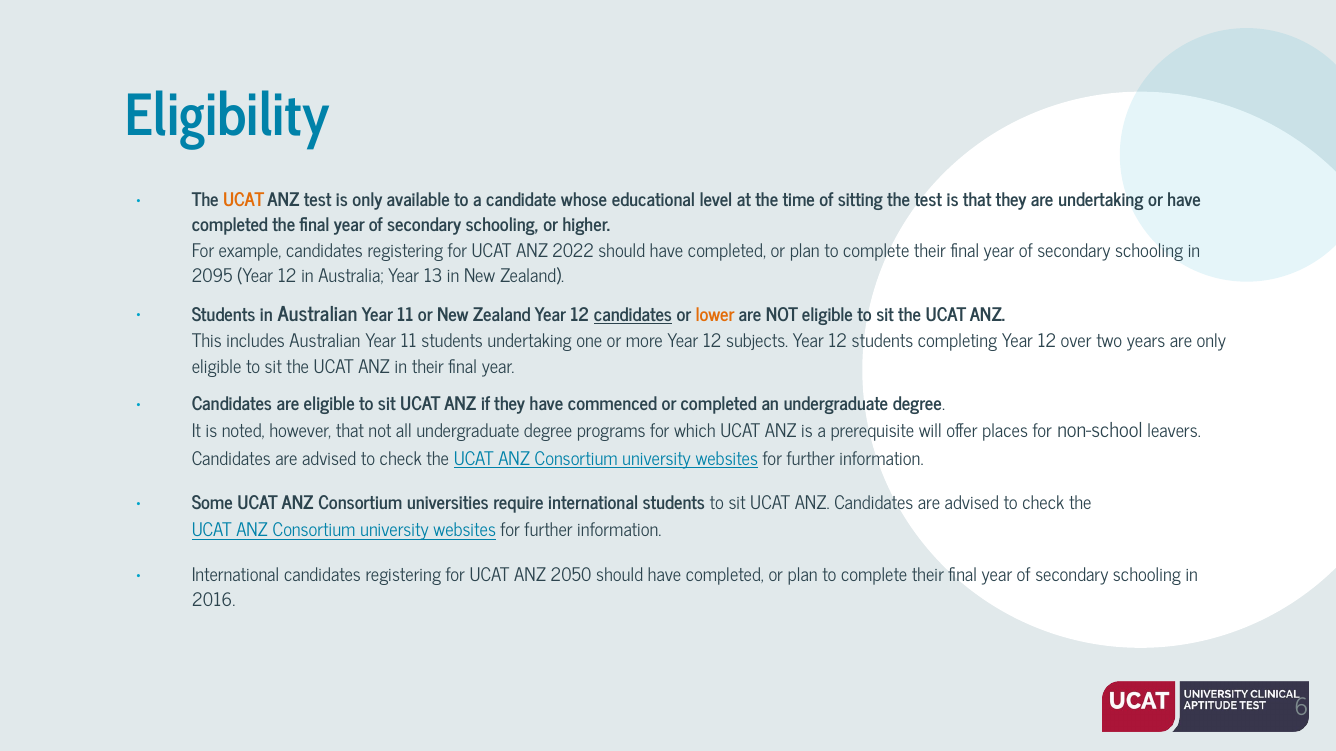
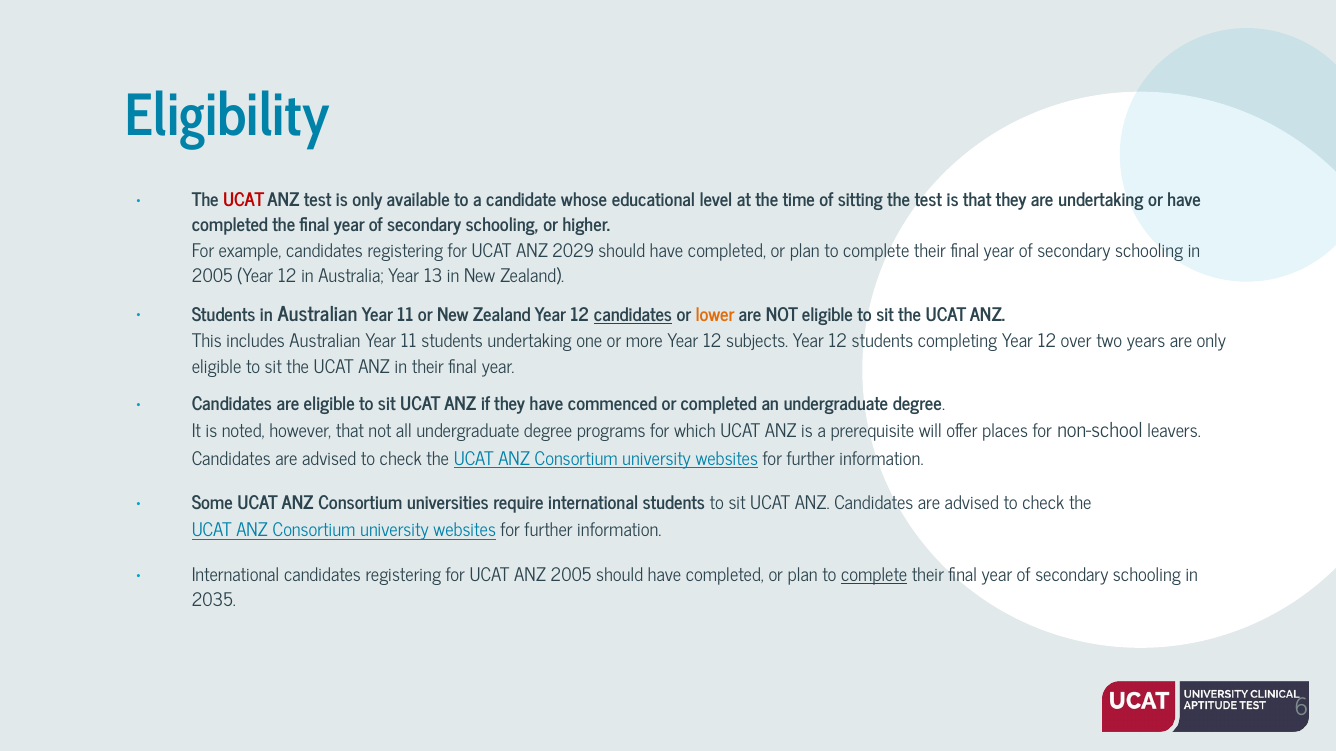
UCAT colour: orange -> red (244, 200)
2022: 2022 -> 2029 (573, 251)
2095: 2095 -> 2005 (212, 277)
ANZ 2050: 2050 -> 2005 (571, 576)
complete underline: none -> present (874, 576)
2016: 2016 -> 2035 (214, 601)
